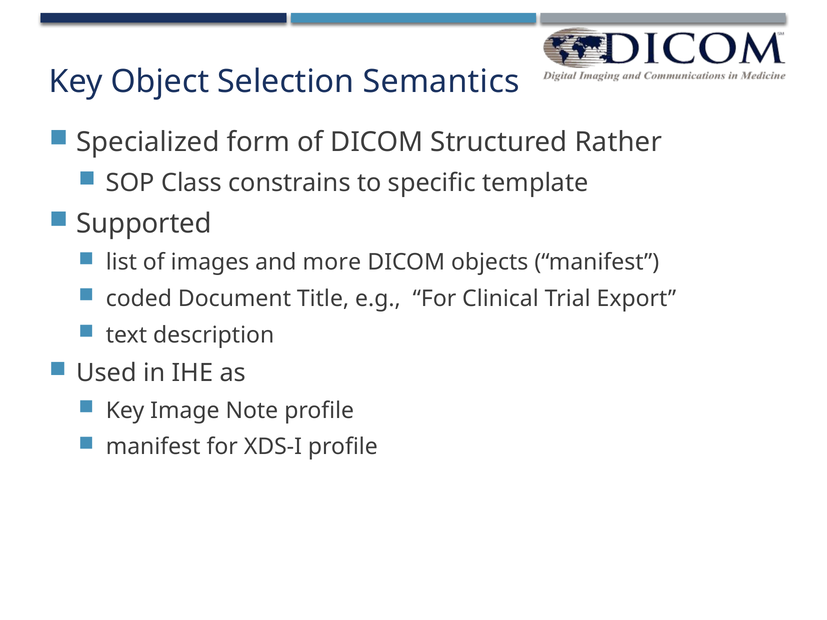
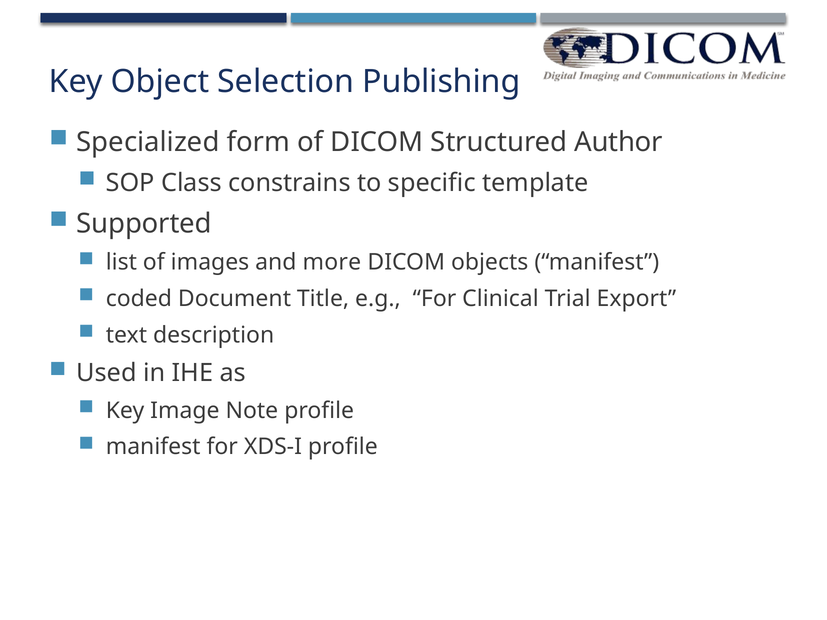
Semantics: Semantics -> Publishing (441, 82)
Rather: Rather -> Author (619, 142)
